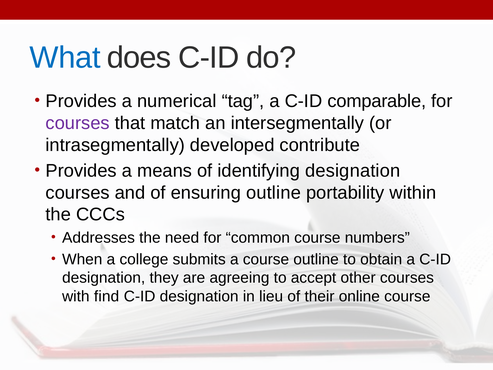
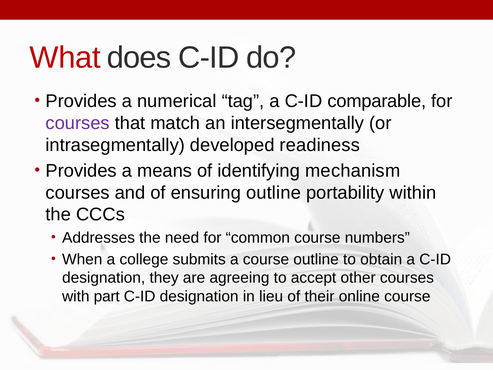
What colour: blue -> red (65, 58)
contribute: contribute -> readiness (320, 145)
identifying designation: designation -> mechanism (353, 171)
find: find -> part (107, 296)
